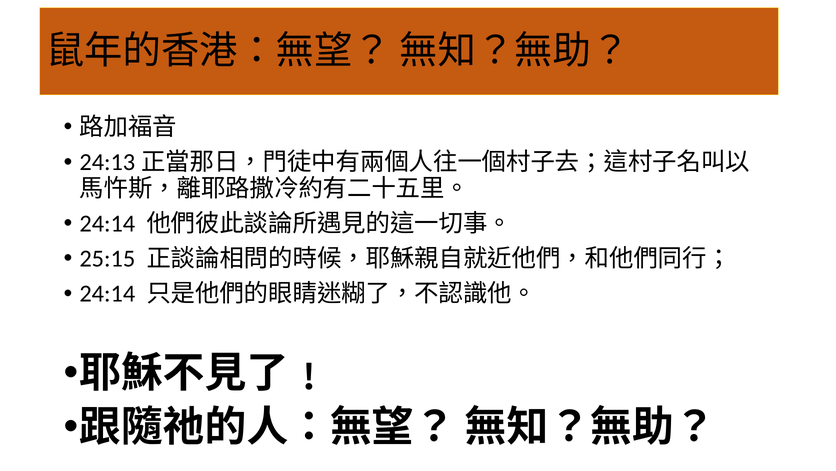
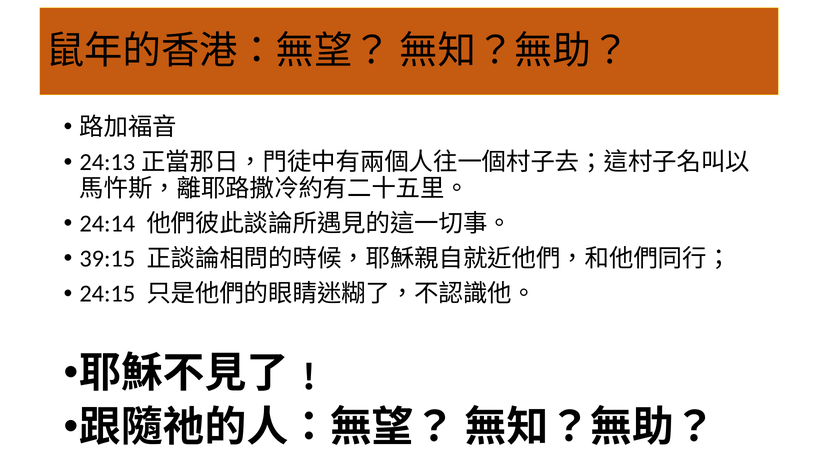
25:15: 25:15 -> 39:15 (107, 258)
24:14: 24:14 -> 24:15 (107, 293)
